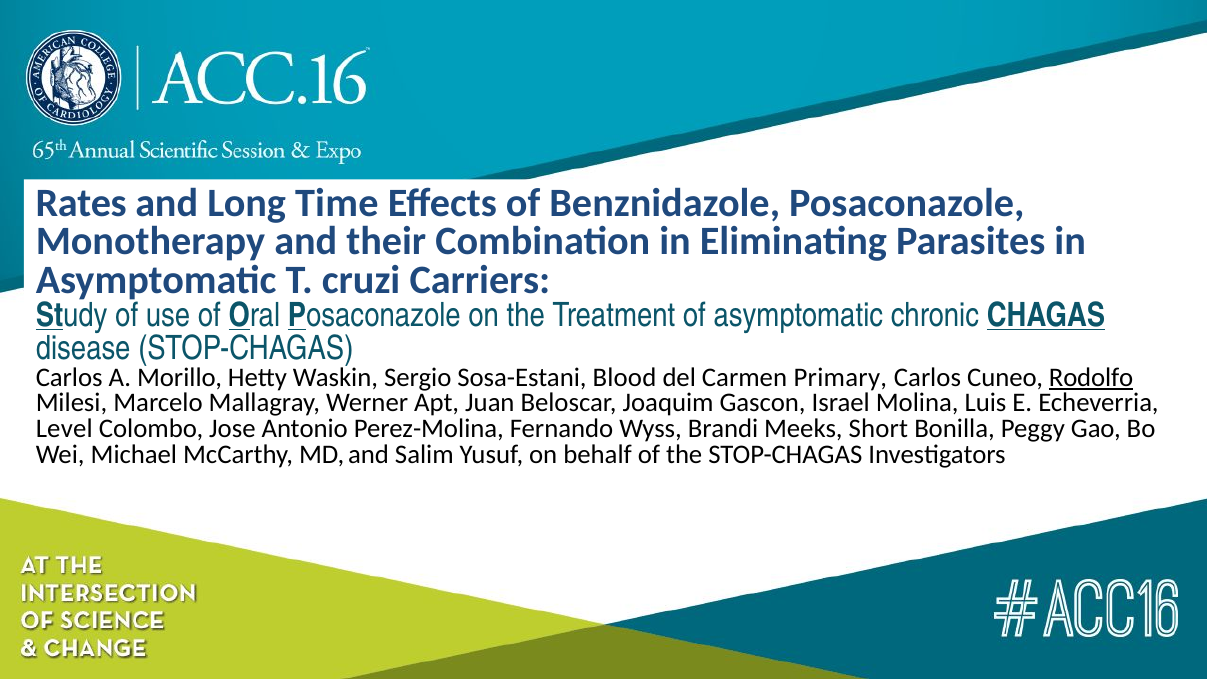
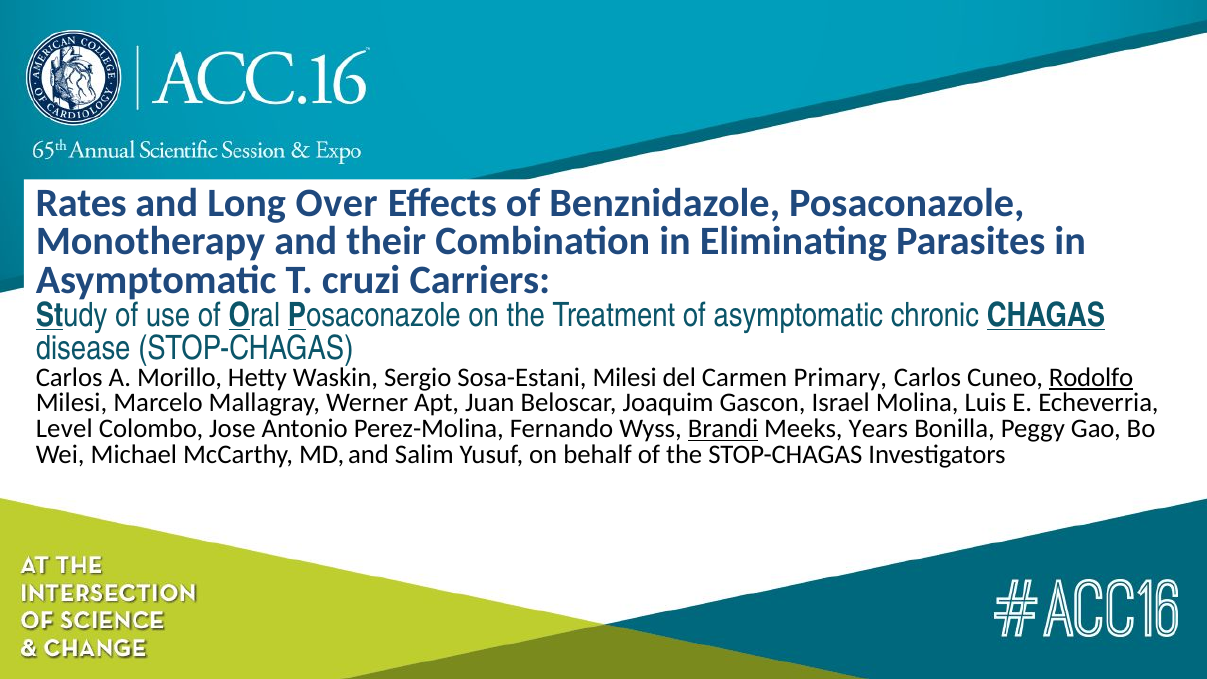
Time: Time -> Over (337, 203)
Sosa-Estani Blood: Blood -> Milesi (625, 377)
Brandi underline: none -> present (723, 429)
Short: Short -> Years (878, 429)
